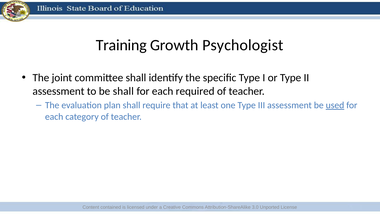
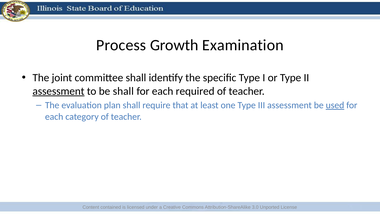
Training: Training -> Process (121, 45)
Psychologist: Psychologist -> Examination (243, 45)
assessment underline: none -> present (58, 91)
